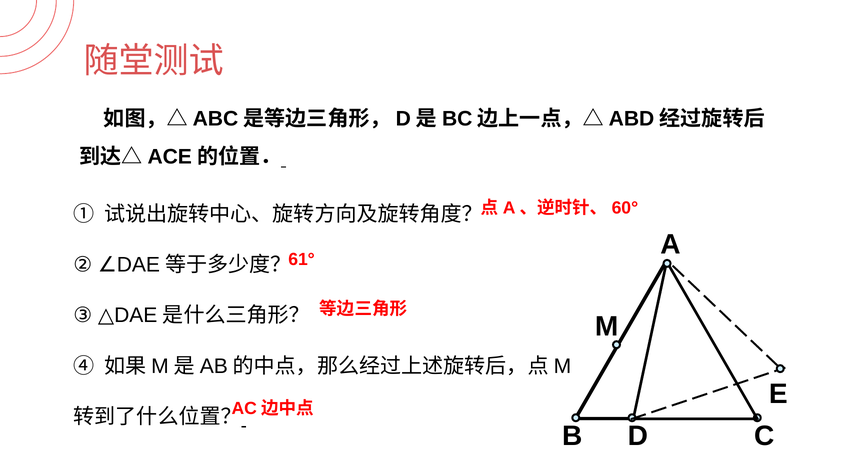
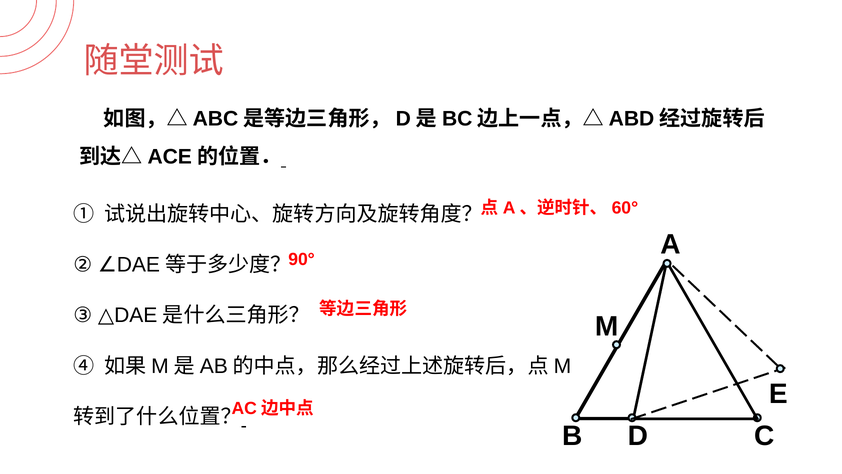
61°: 61° -> 90° (302, 259)
